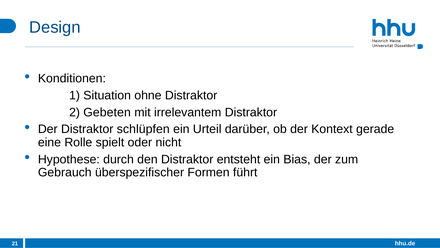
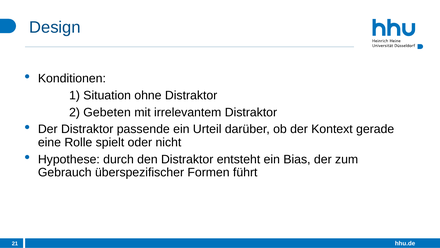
schlüpfen: schlüpfen -> passende (143, 129)
